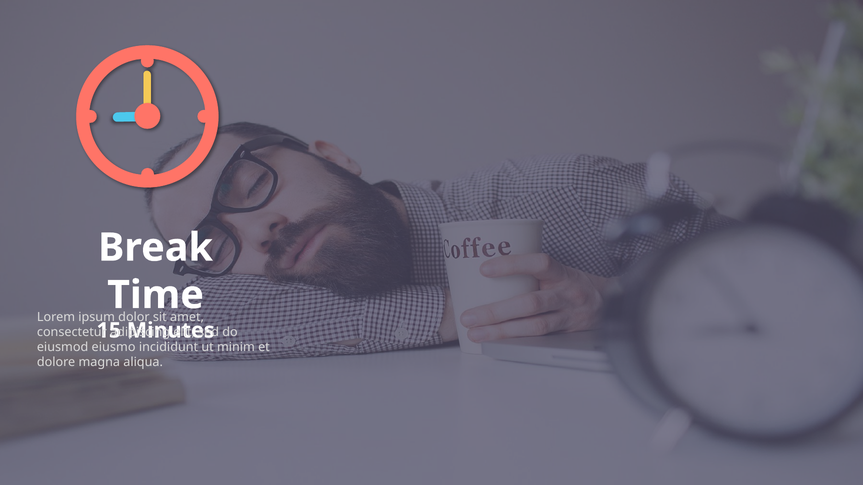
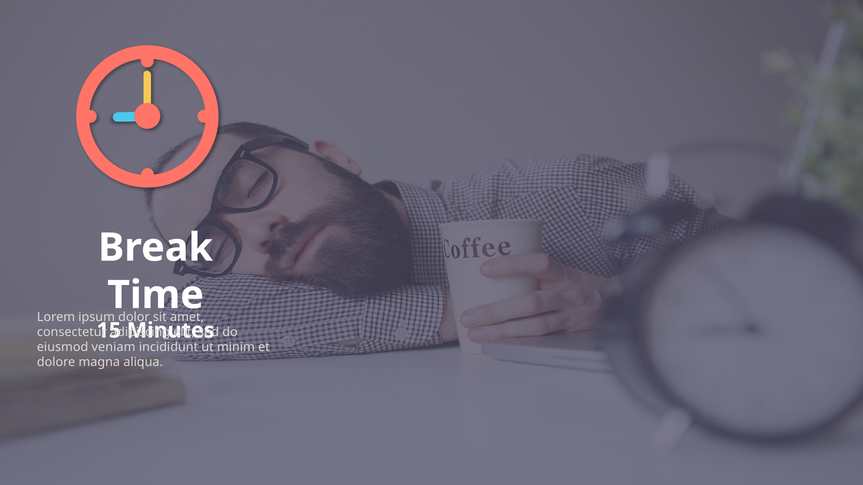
eiusmo: eiusmo -> veniam (114, 348)
